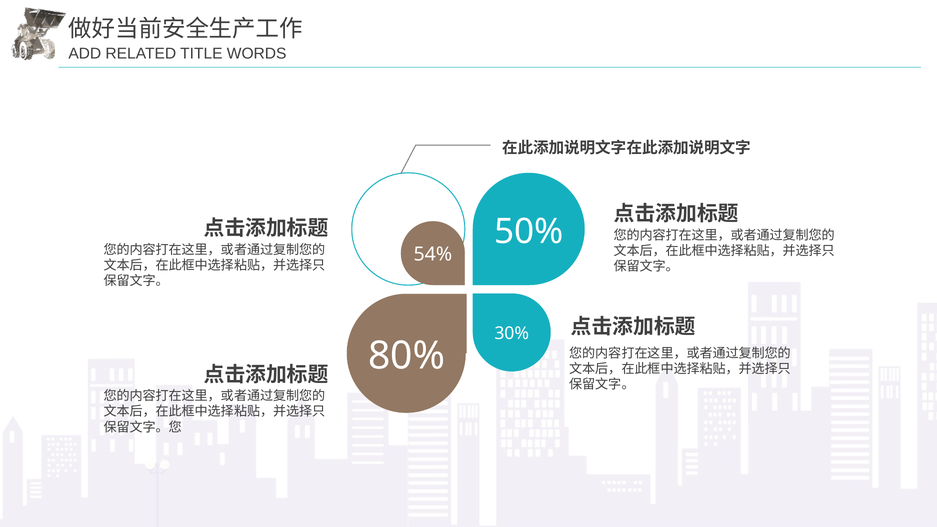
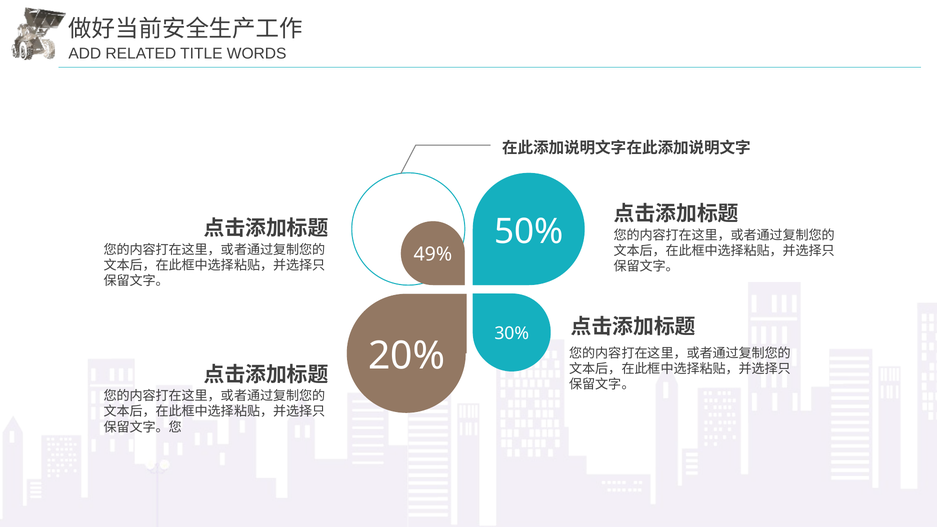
54%: 54% -> 49% (433, 255)
80%: 80% -> 20% (407, 356)
